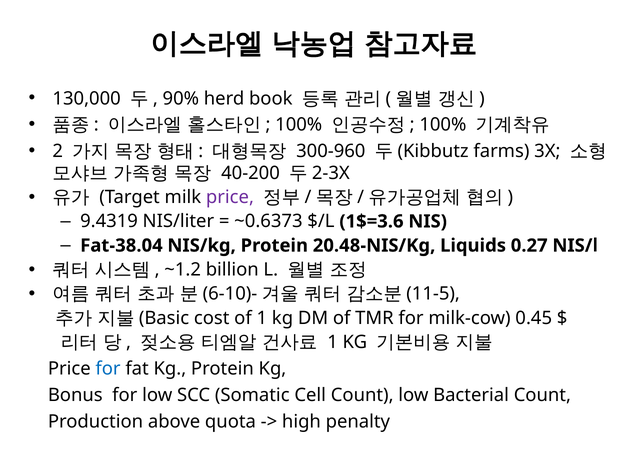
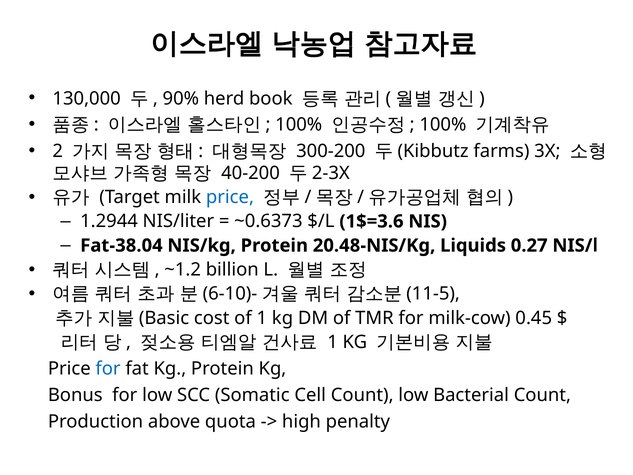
300-960: 300-960 -> 300-200 (331, 151)
price colour: purple -> blue (230, 197)
9.4319: 9.4319 -> 1.2944 (109, 221)
